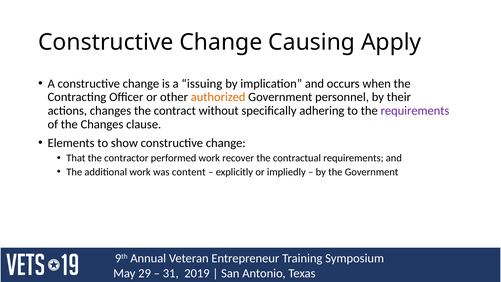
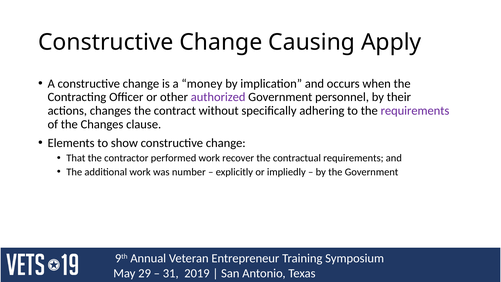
issuing: issuing -> money (202, 84)
authorized colour: orange -> purple (218, 97)
content: content -> number (189, 172)
